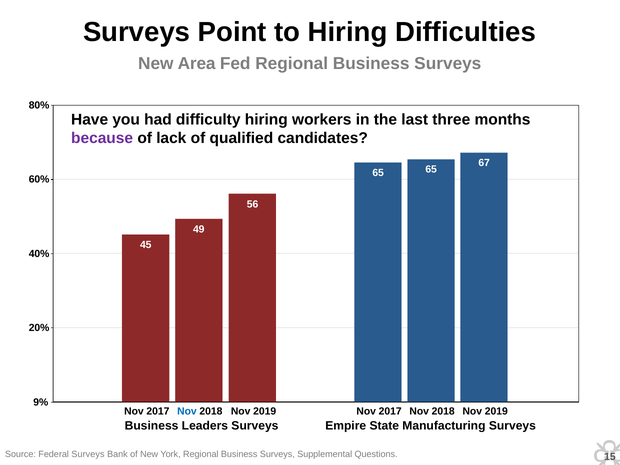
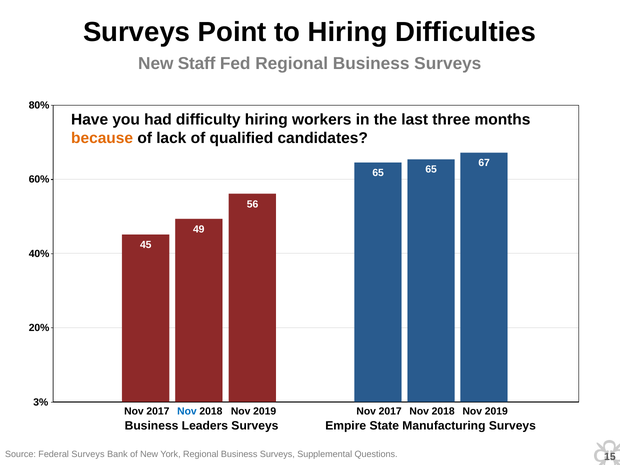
Area: Area -> Staff (197, 64)
because colour: purple -> orange (102, 138)
9%: 9% -> 3% (41, 402)
